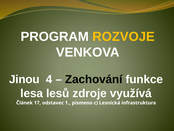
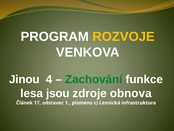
Zachování colour: black -> green (94, 79)
lesů: lesů -> jsou (58, 93)
využívá: využívá -> obnova (131, 93)
